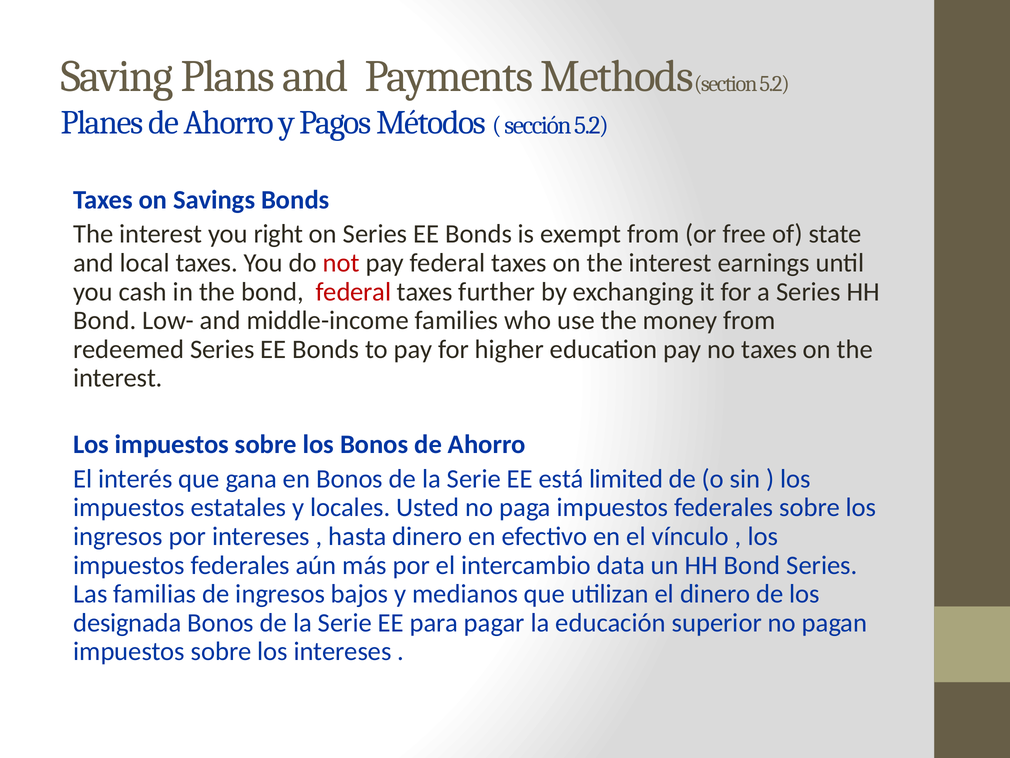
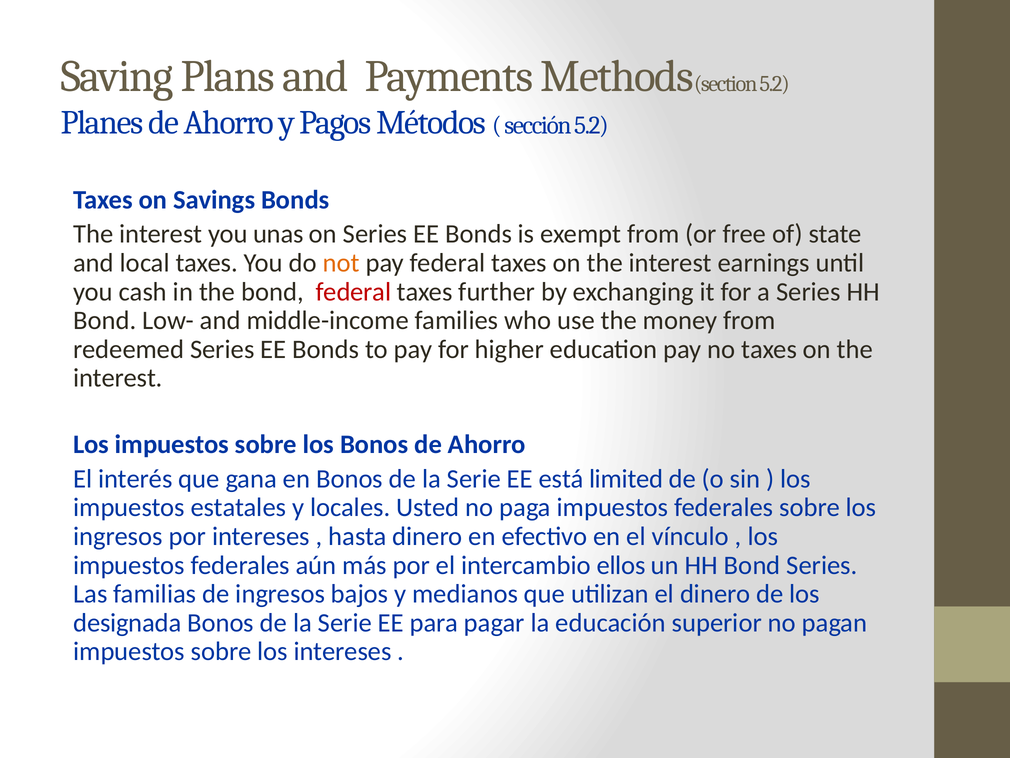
right: right -> unas (278, 234)
not colour: red -> orange (341, 263)
data: data -> ellos (621, 565)
